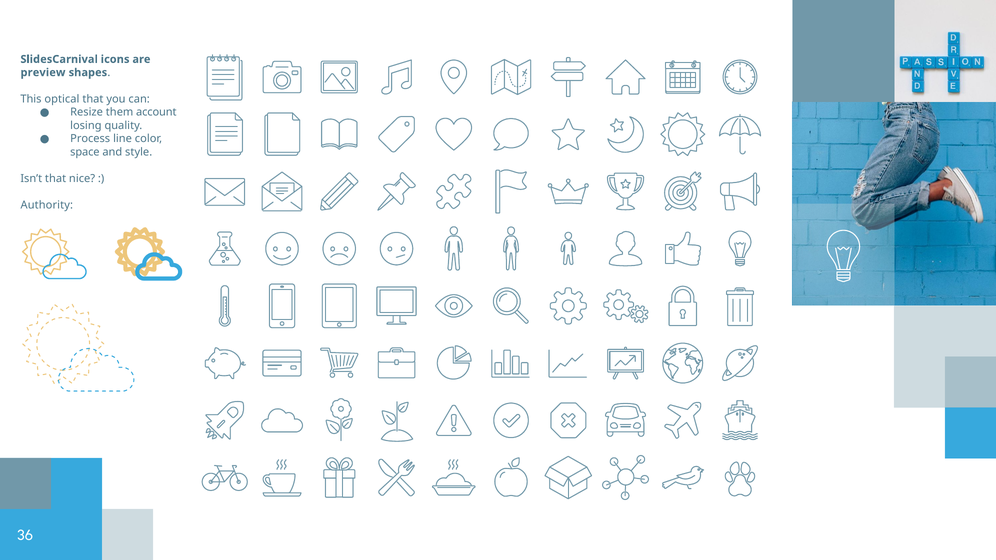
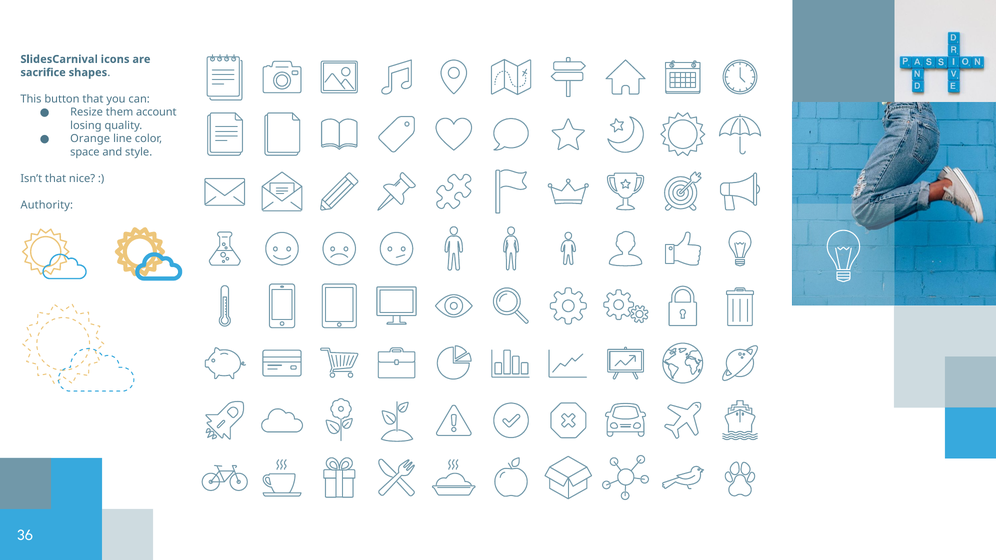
preview: preview -> sacrifice (43, 73)
optical: optical -> button (62, 99)
Process: Process -> Orange (90, 139)
